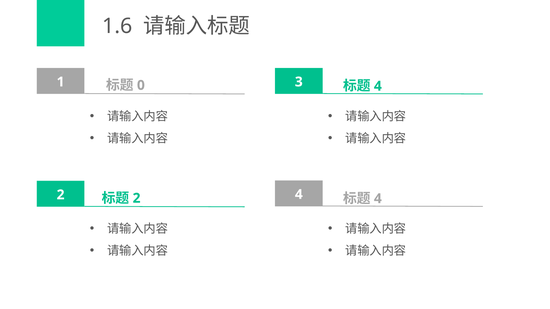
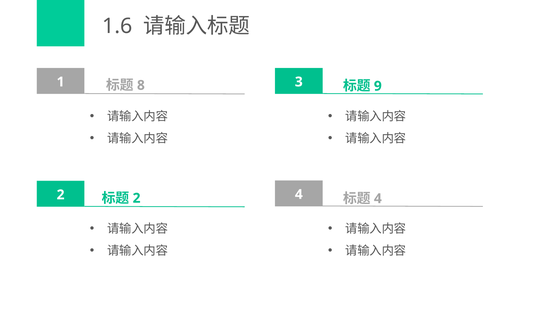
0: 0 -> 8 (141, 85)
4: 4 -> 9 (378, 86)
